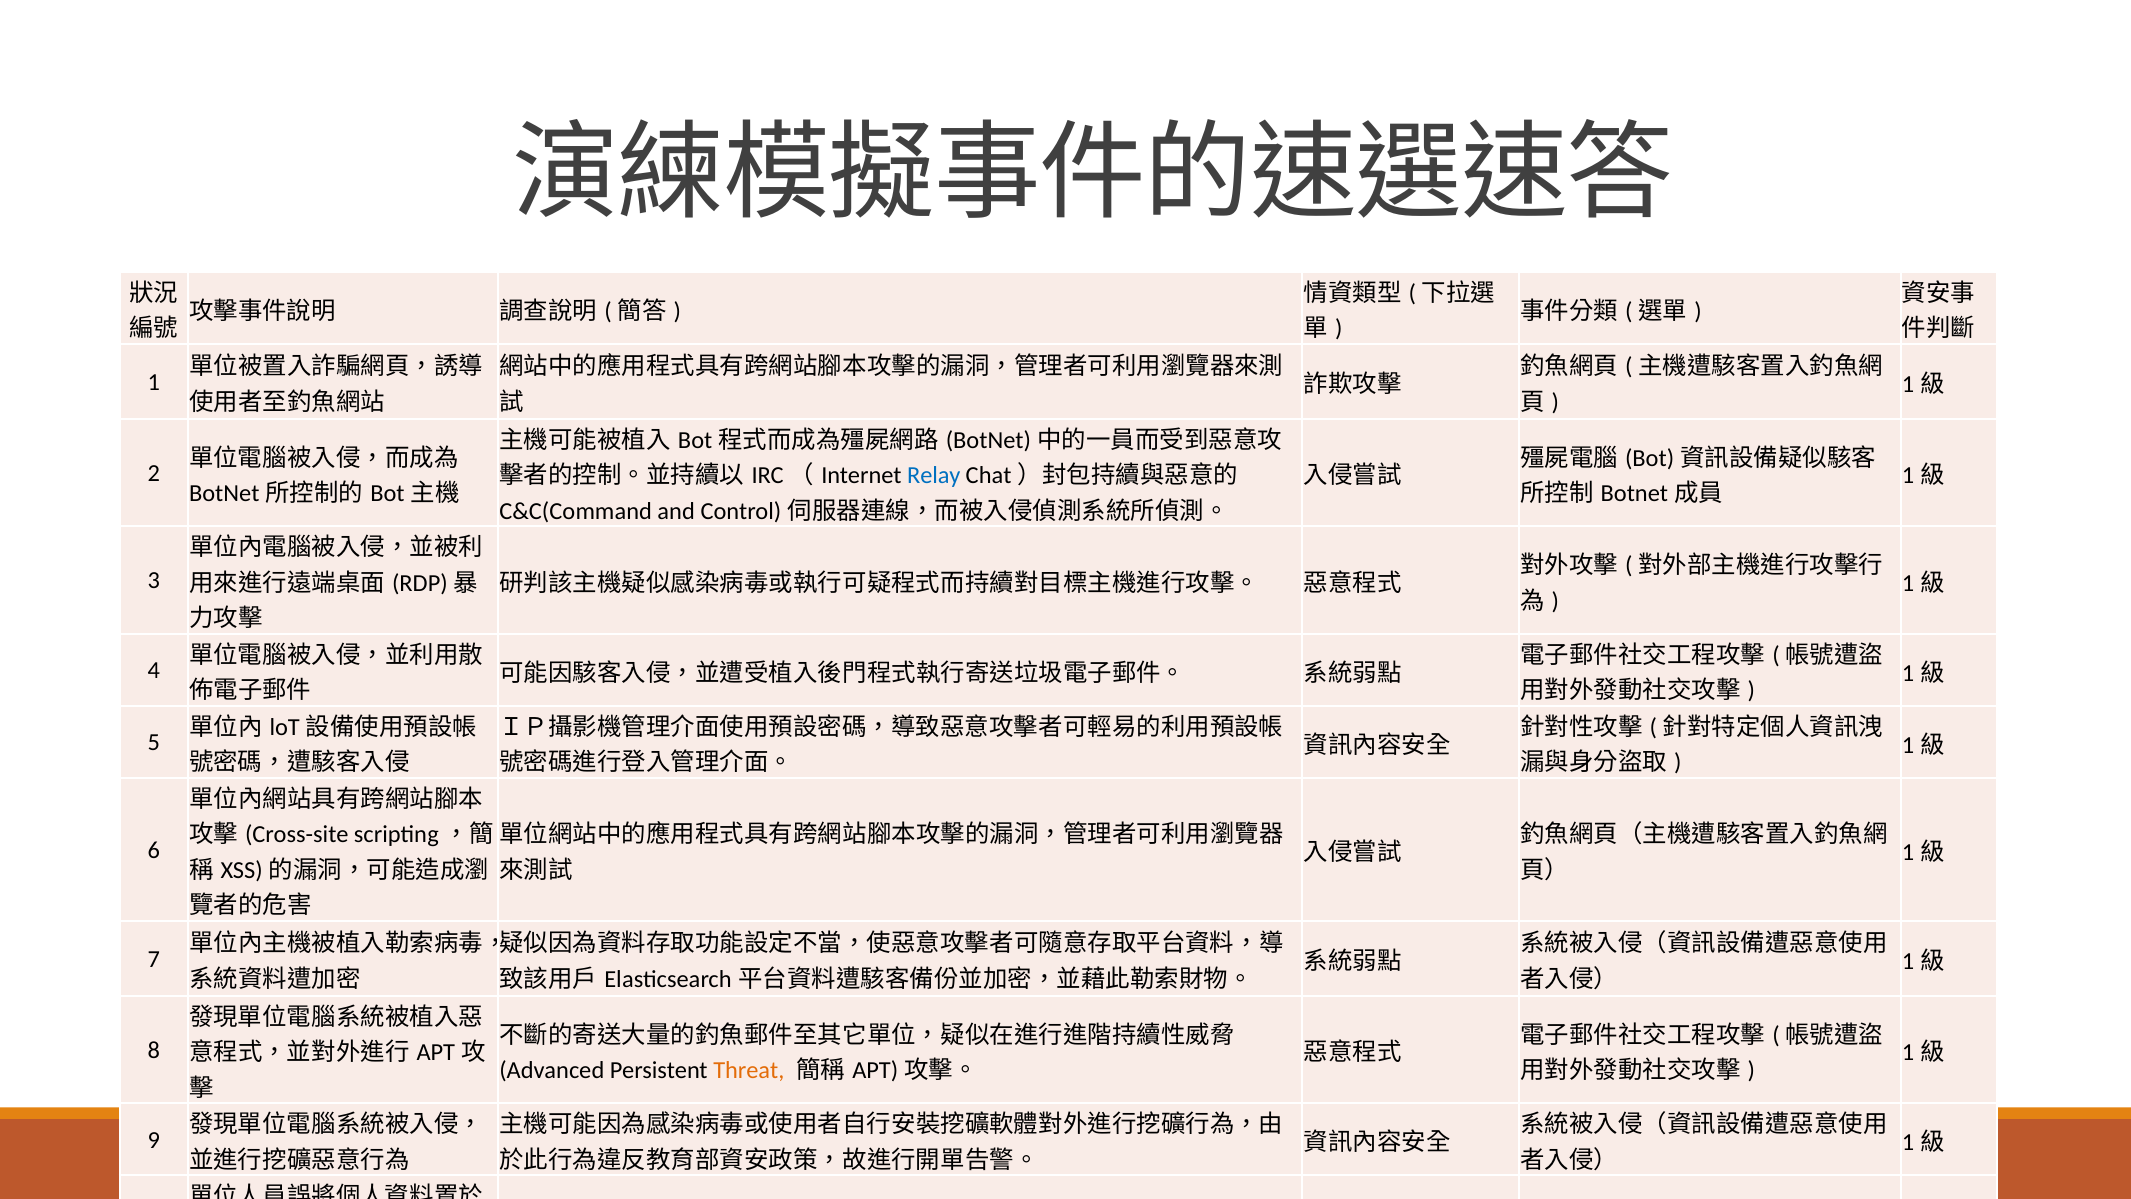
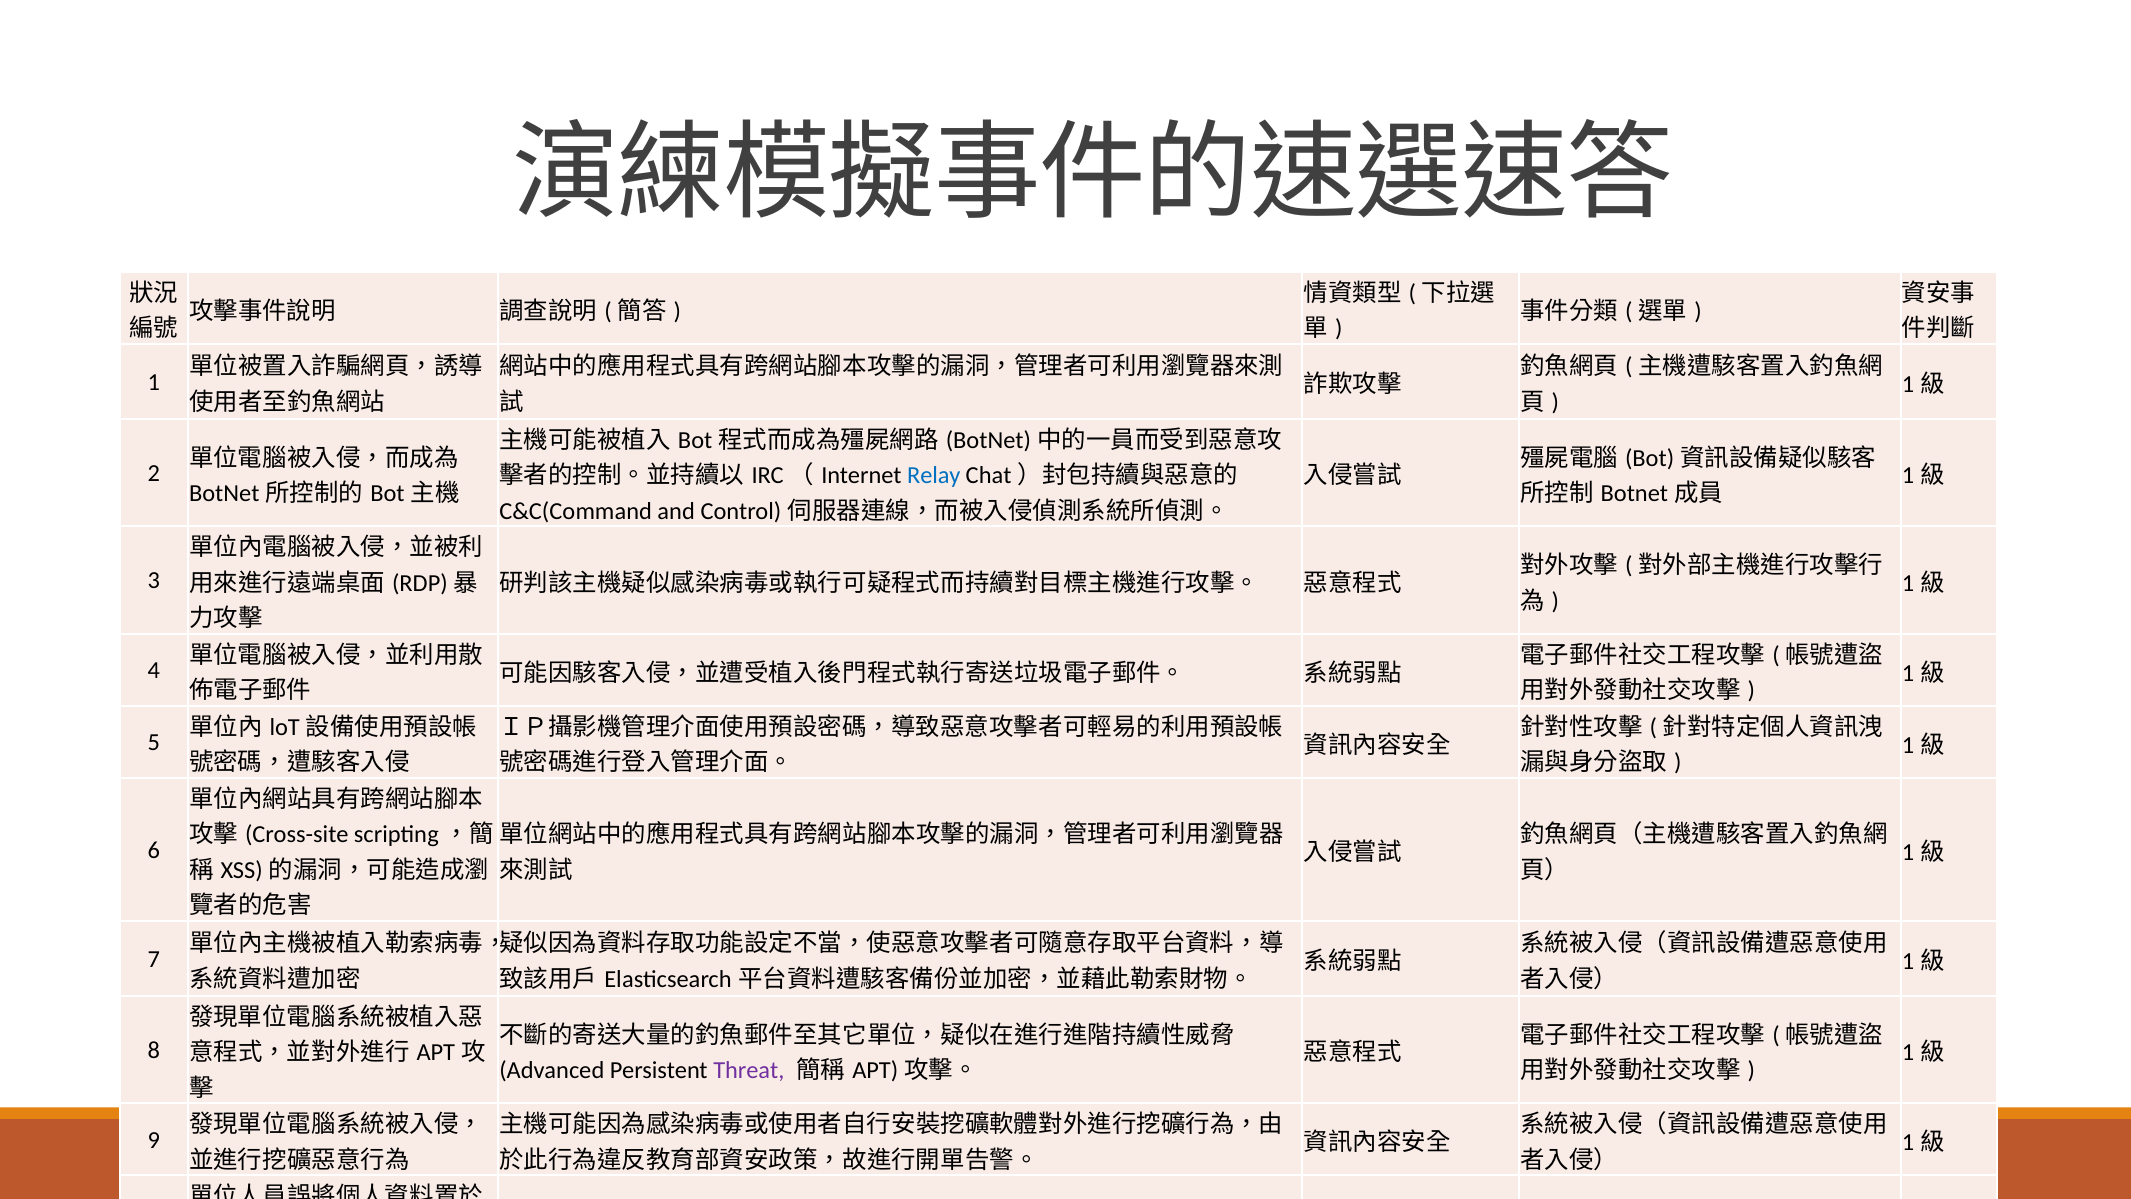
Threat colour: orange -> purple (749, 1070)
